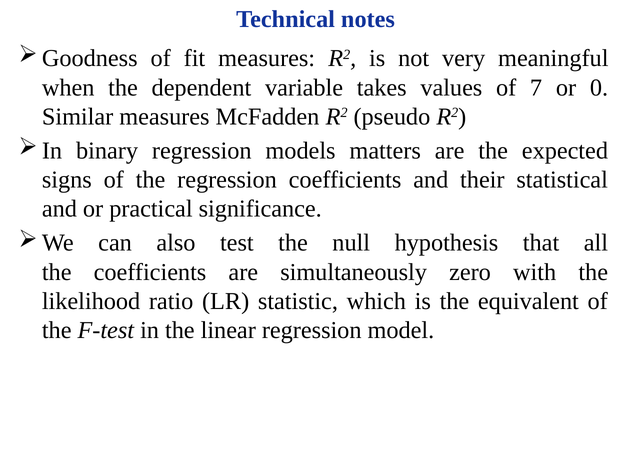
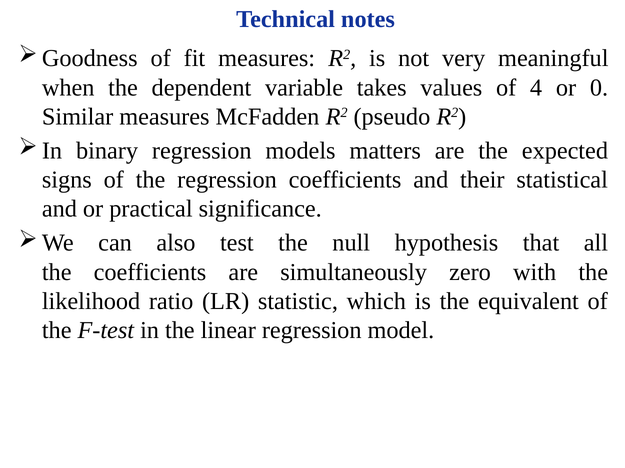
7: 7 -> 4 (536, 88)
